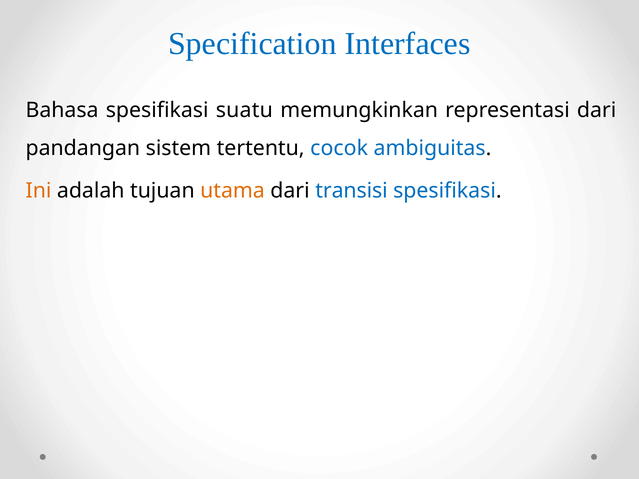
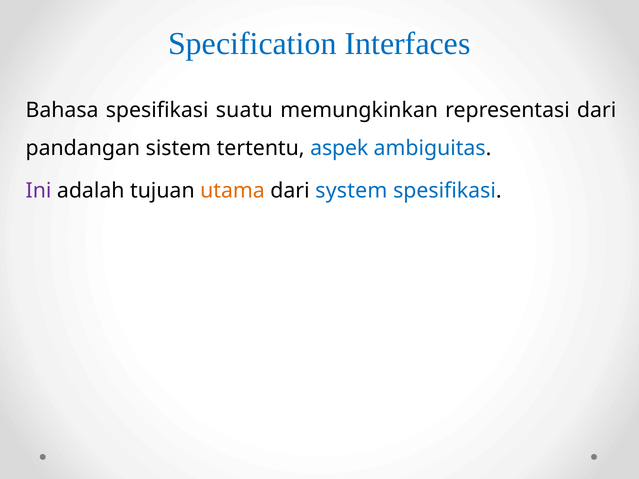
cocok: cocok -> aspek (339, 148)
Ini colour: orange -> purple (38, 191)
transisi: transisi -> system (351, 191)
